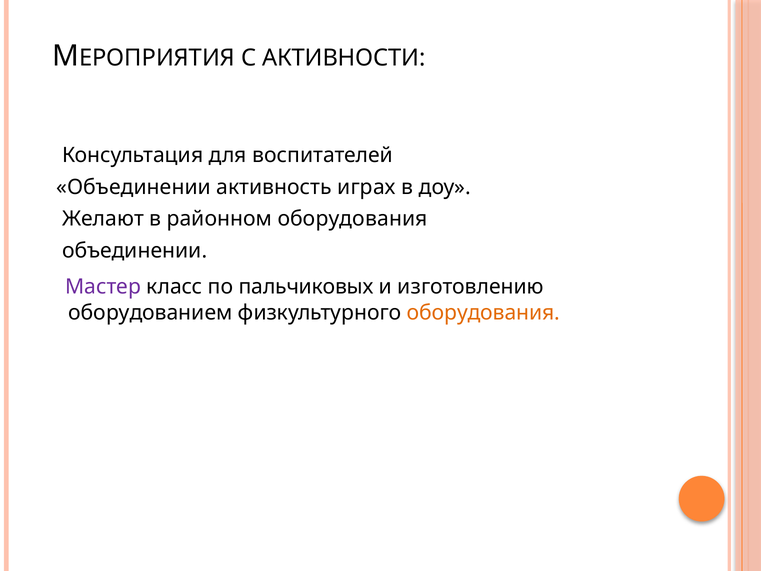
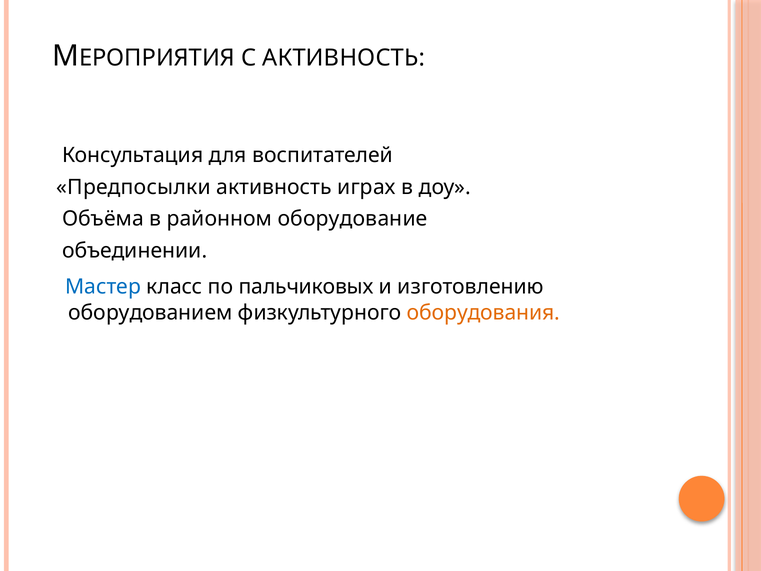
С АКТИВНОСТИ: АКТИВНОСТИ -> АКТИВНОСТЬ (344, 58)
Объединении: Объединении -> Предпосылки (134, 187)
Желают: Желают -> Объёма (103, 219)
районном оборудования: оборудования -> оборудование (353, 219)
Мастер colour: purple -> blue (103, 287)
